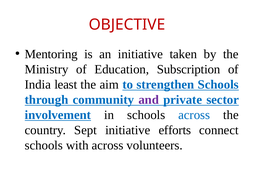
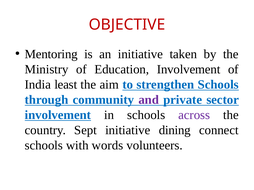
Education Subscription: Subscription -> Involvement (189, 69)
across colour: blue -> purple (194, 115)
efforts: efforts -> dining (175, 130)
with across: across -> words (108, 146)
